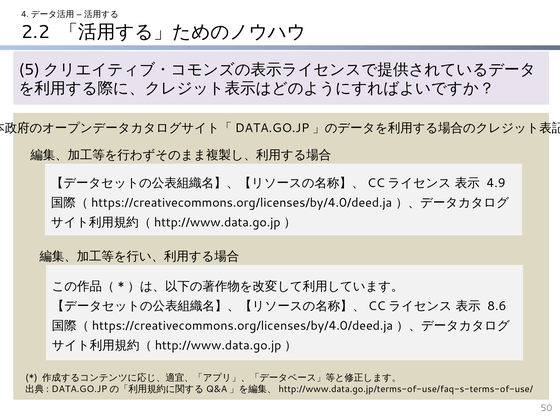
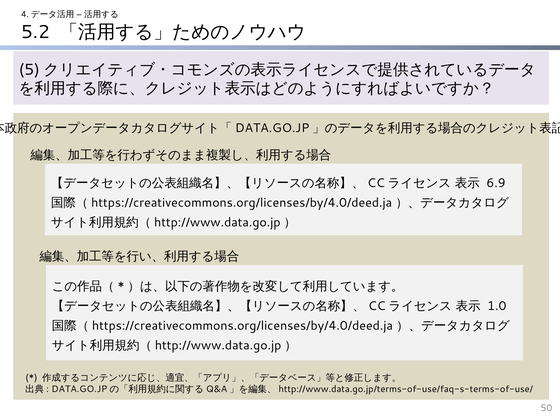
2.2: 2.2 -> 5.2 (35, 32)
4.9: 4.9 -> 6.9 (496, 183)
8.6: 8.6 -> 1.0 (497, 306)
